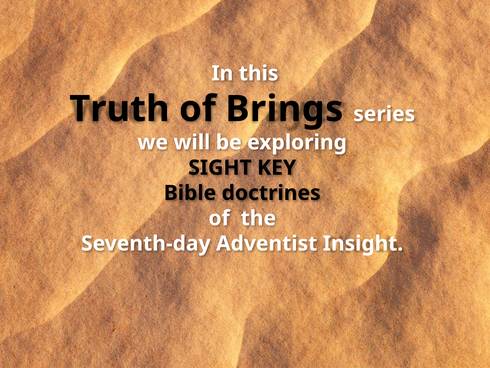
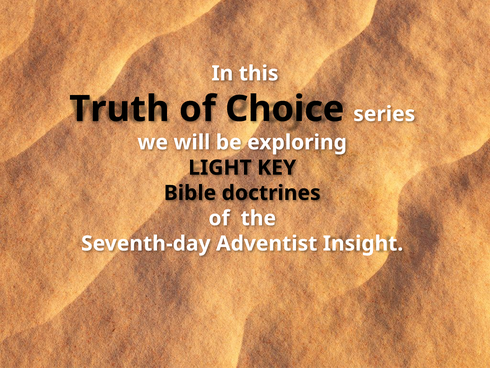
Brings: Brings -> Choice (285, 109)
SIGHT: SIGHT -> LIGHT (220, 167)
